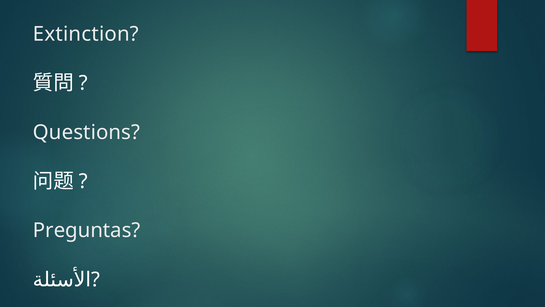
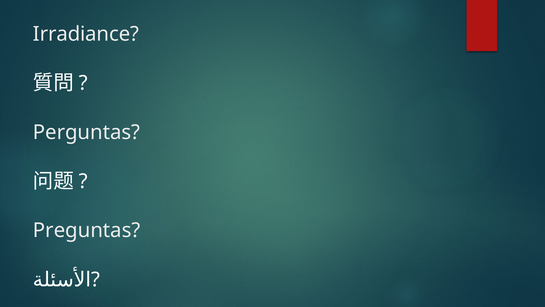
Extinction: Extinction -> Irradiance (86, 34)
Questions: Questions -> Perguntas (87, 132)
